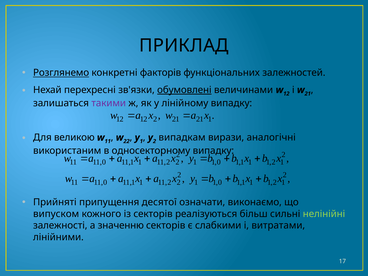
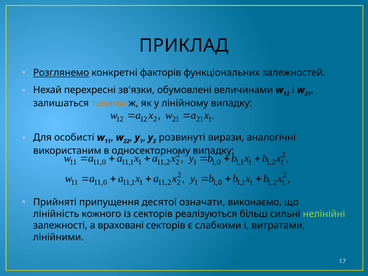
обумовлені underline: present -> none (184, 90)
такими colour: purple -> orange (109, 103)
великою: великою -> особисті (74, 137)
випадкам: випадкам -> розвинуті (182, 137)
випуском: випуском -> лінійність (56, 214)
значенню: значенню -> враховані (121, 226)
